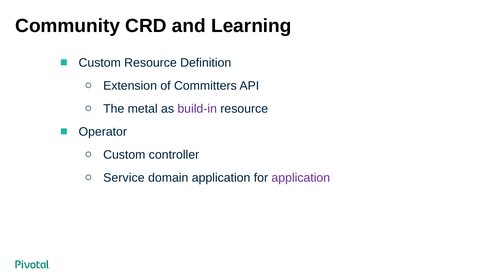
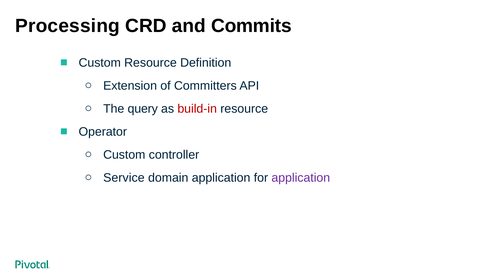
Community: Community -> Processing (68, 26)
Learning: Learning -> Commits (251, 26)
metal: metal -> query (143, 109)
build-in colour: purple -> red (197, 109)
